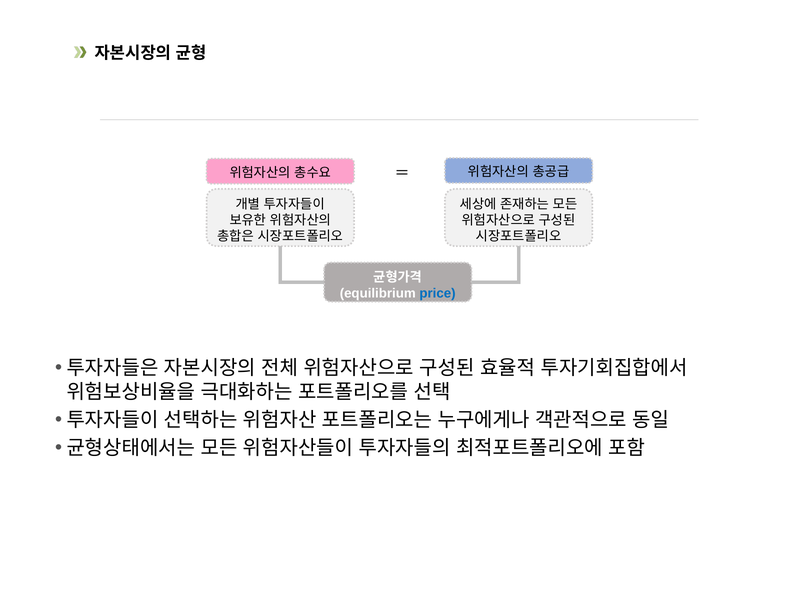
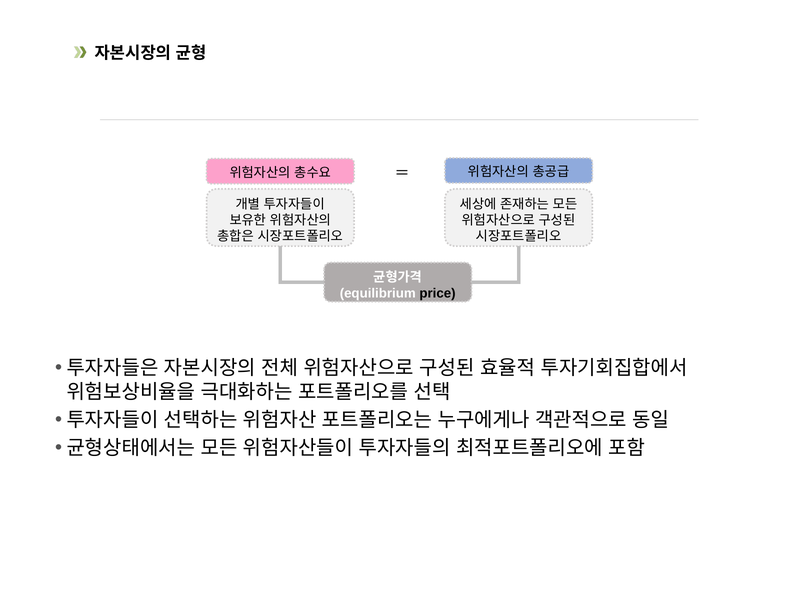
price colour: blue -> black (438, 293)
